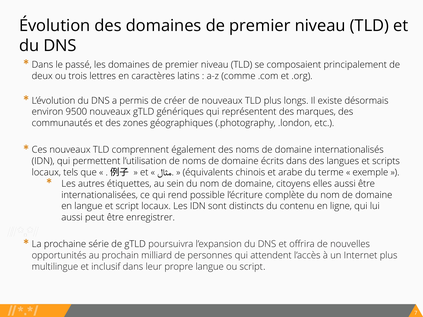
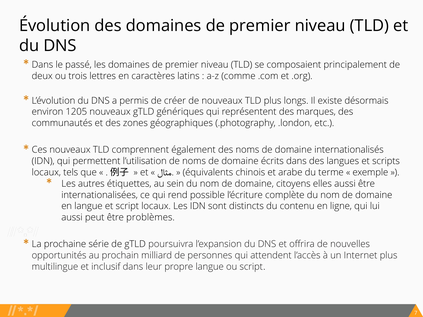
9500: 9500 -> 1205 (76, 112)
enregistrer: enregistrer -> problèmes (150, 218)
